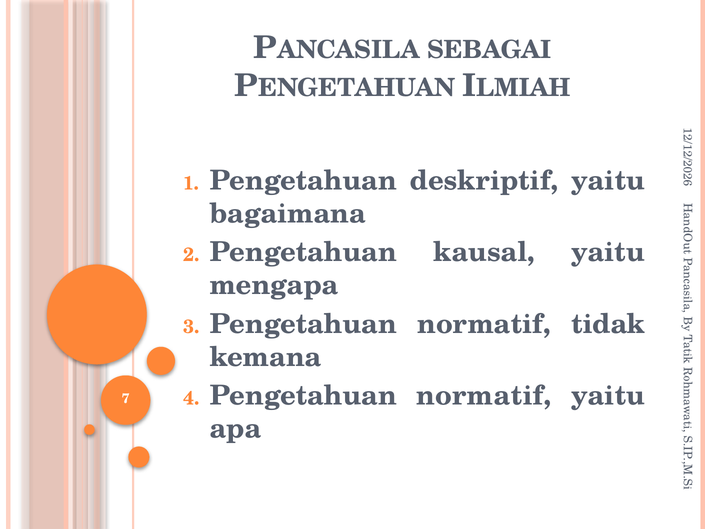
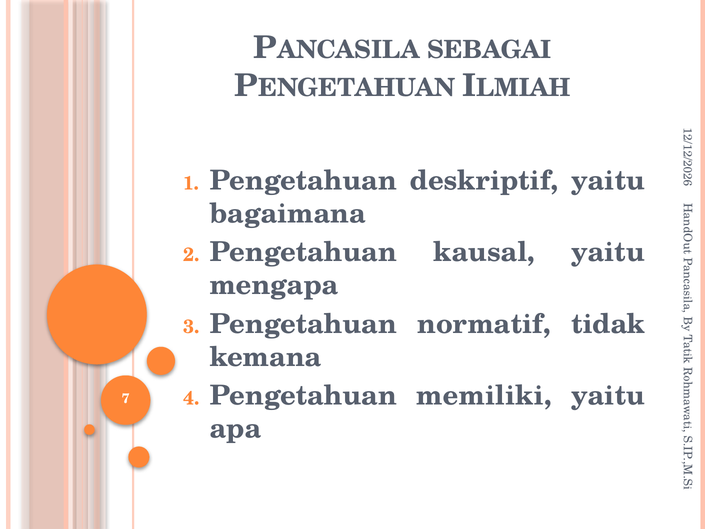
normatif: normatif -> memiliki (484, 396)
